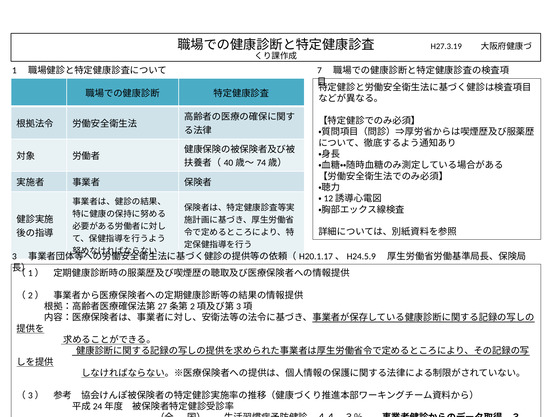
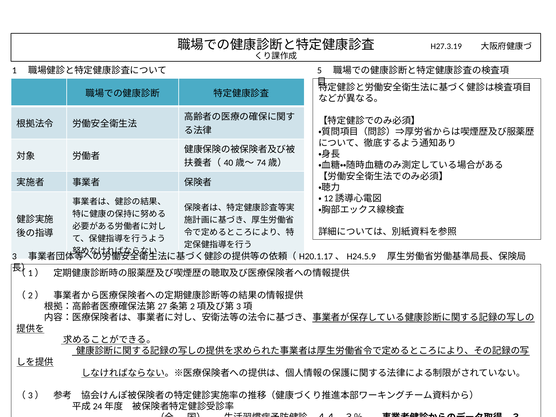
7: 7 -> 5 (319, 71)
